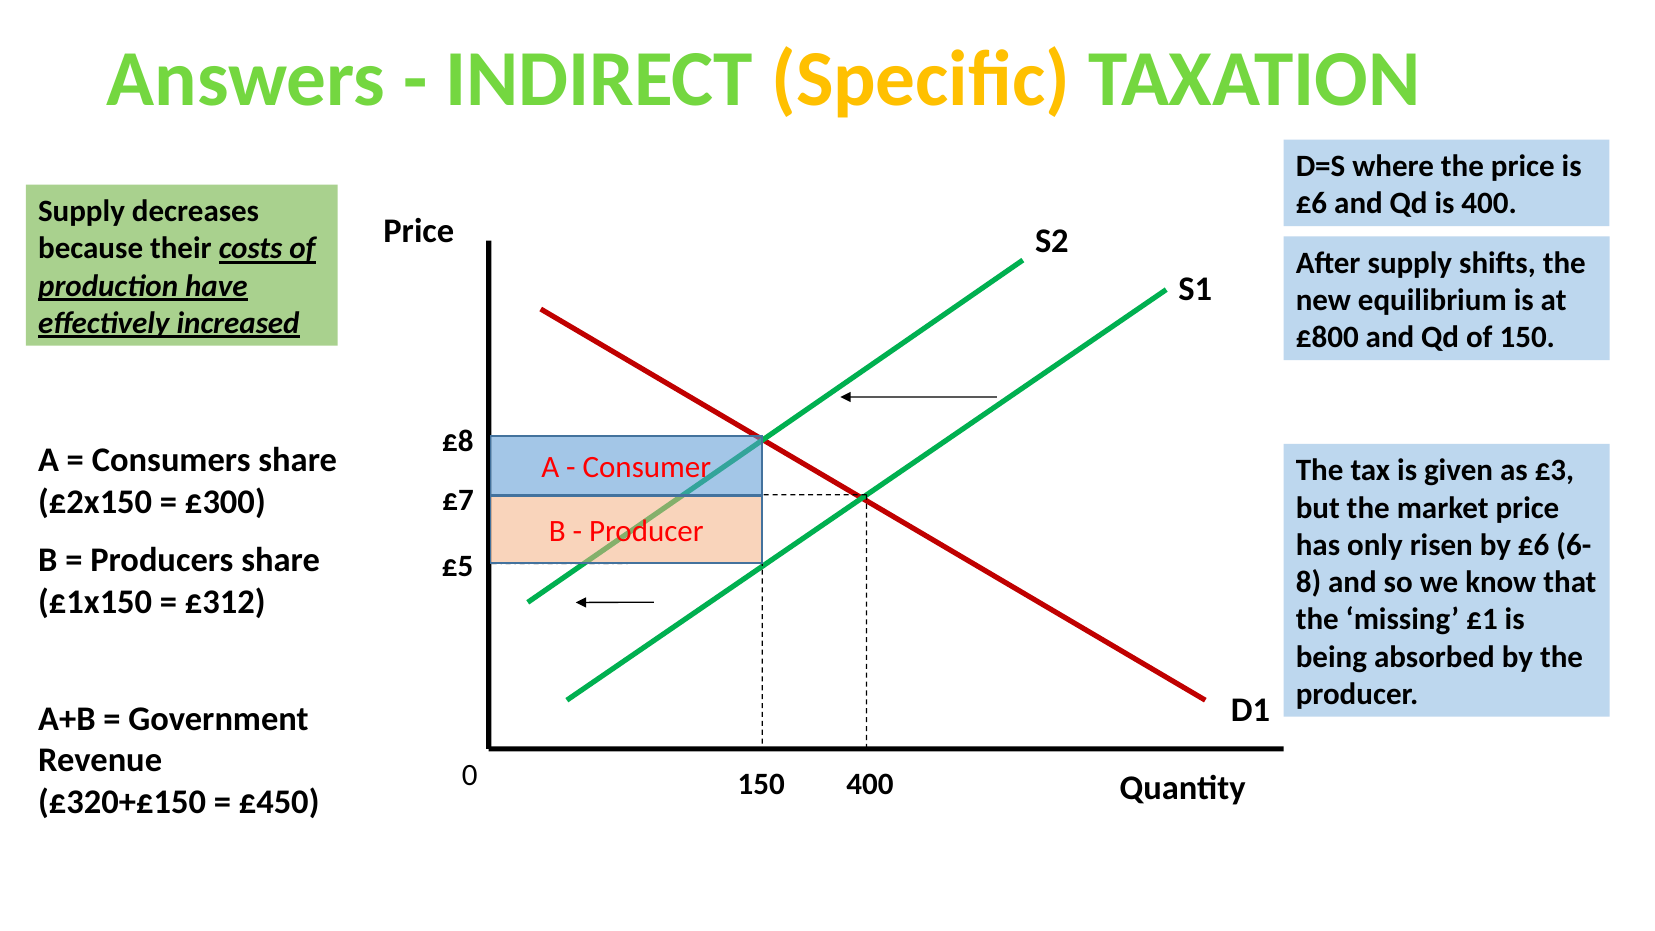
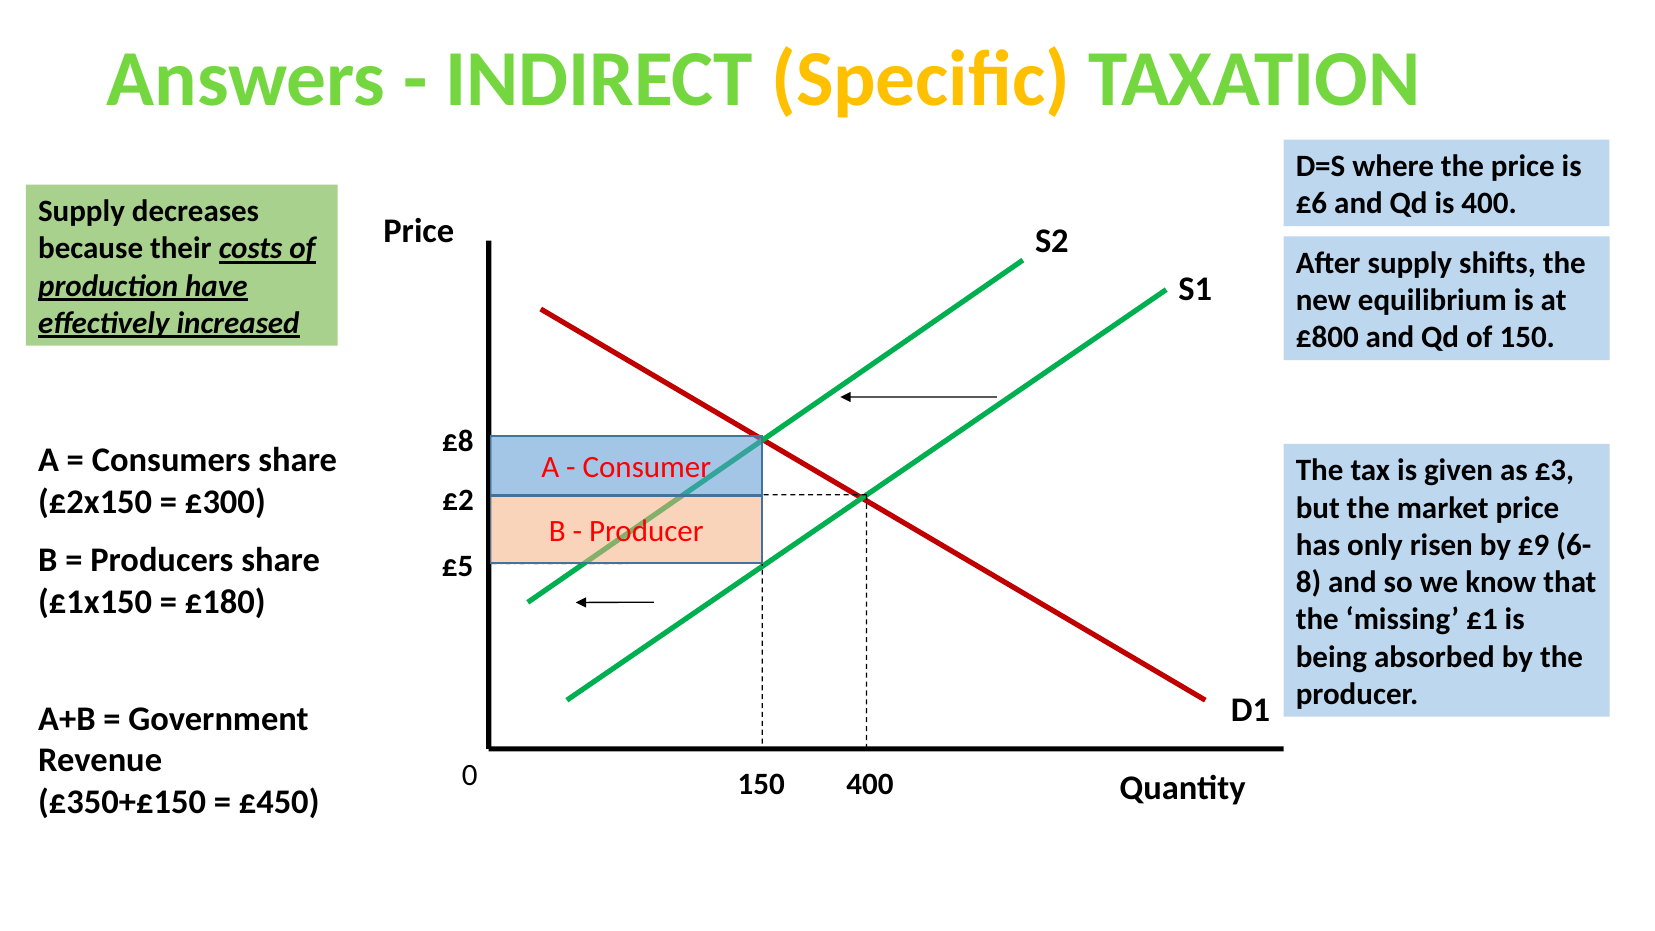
£7: £7 -> £2 (458, 500)
by £6: £6 -> £9 (1534, 545)
£312: £312 -> £180 (225, 602)
£320+£150: £320+£150 -> £350+£150 (122, 802)
